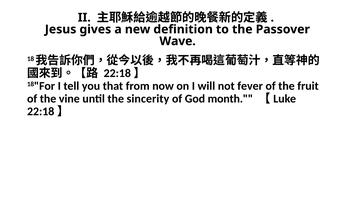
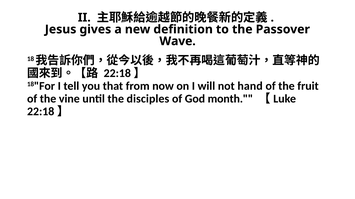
fever: fever -> hand (250, 86)
sincerity: sincerity -> disciples (148, 99)
